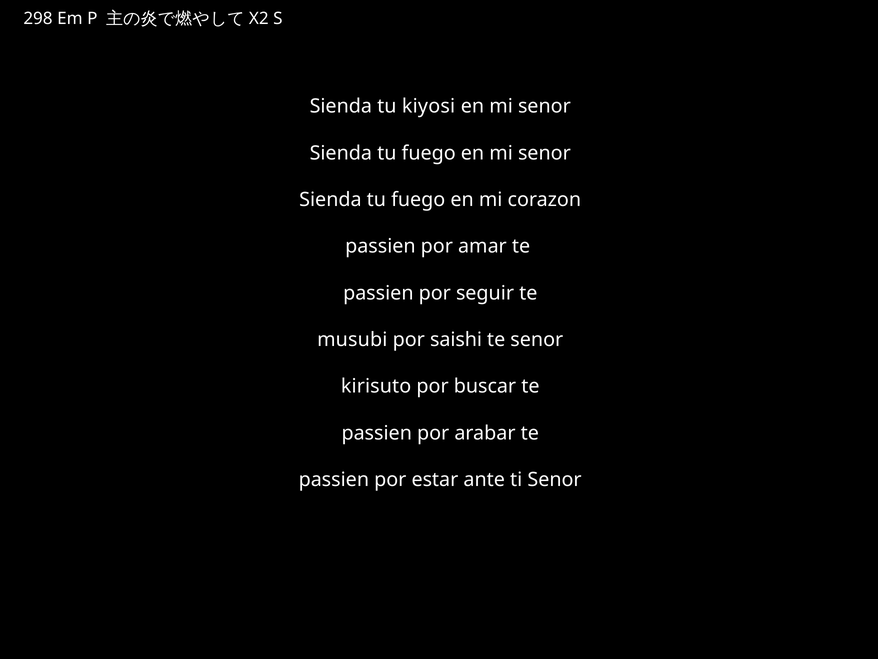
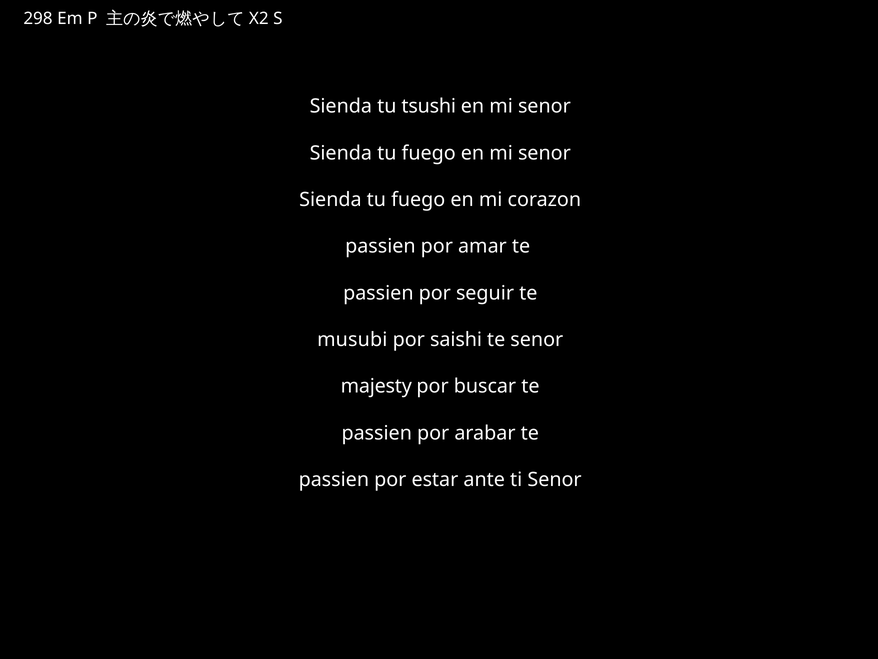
kiyosi: kiyosi -> tsushi (429, 106)
kirisuto: kirisuto -> majesty (376, 386)
